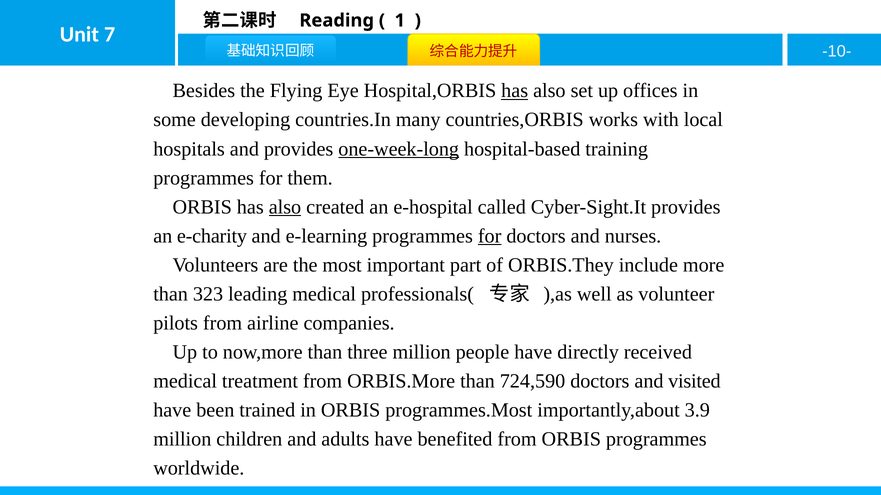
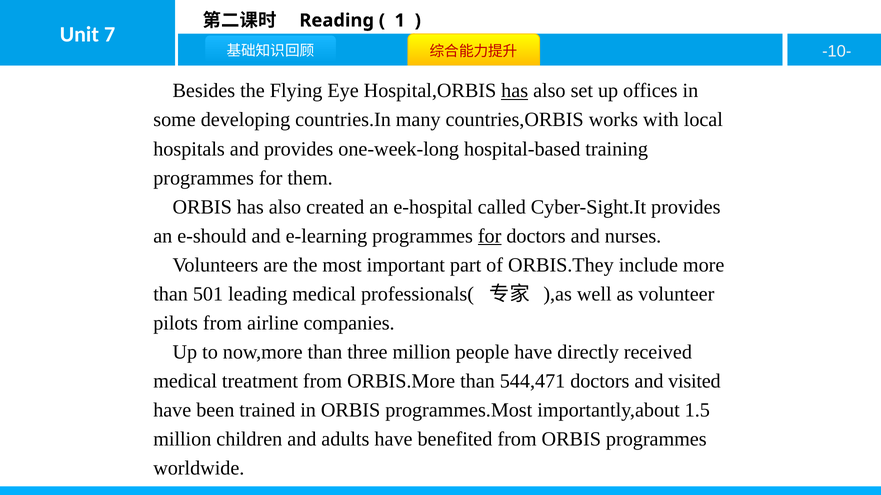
one-week-long underline: present -> none (399, 149)
also underline: present -> none (285, 207)
e-charity: e-charity -> e-should (212, 236)
323: 323 -> 501 (208, 294)
724,590: 724,590 -> 544,471 (533, 381)
3.9: 3.9 -> 1.5 (697, 411)
